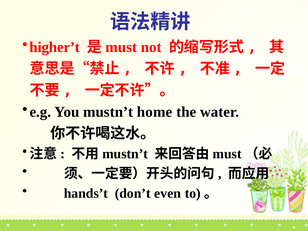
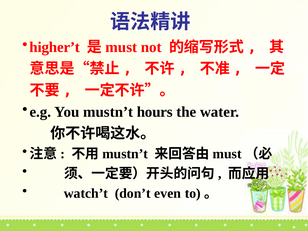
home: home -> hours (155, 112)
hands’t: hands’t -> watch’t (86, 193)
